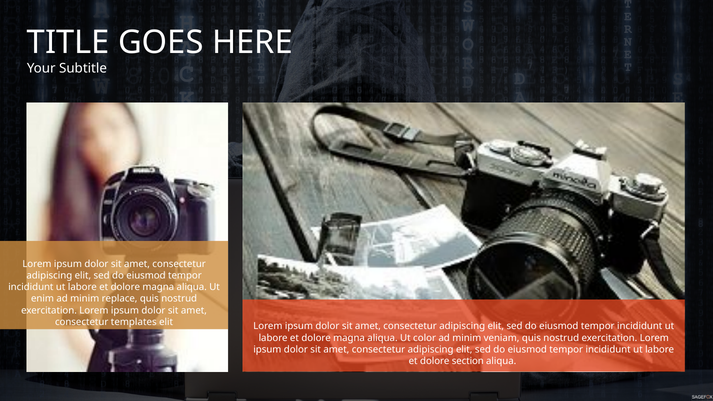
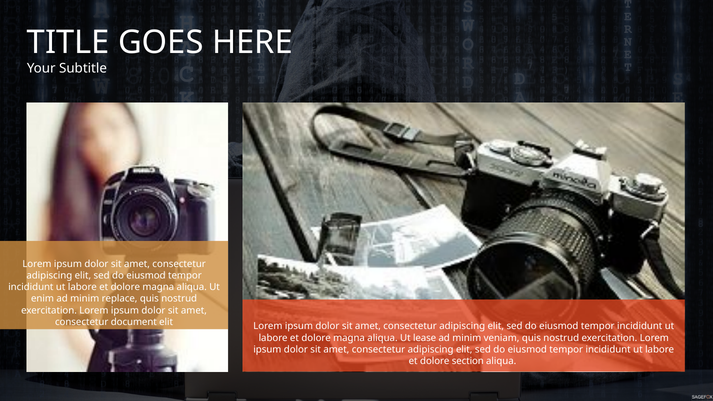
templates: templates -> document (134, 322)
color: color -> lease (425, 338)
